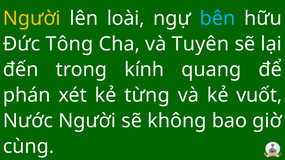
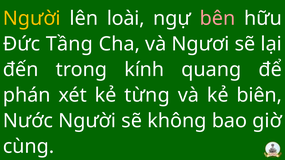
bên colour: light blue -> pink (218, 18)
Tông: Tông -> Tầng (69, 44)
Tuyên: Tuyên -> Ngươi (200, 44)
vuốt: vuốt -> biên (259, 95)
